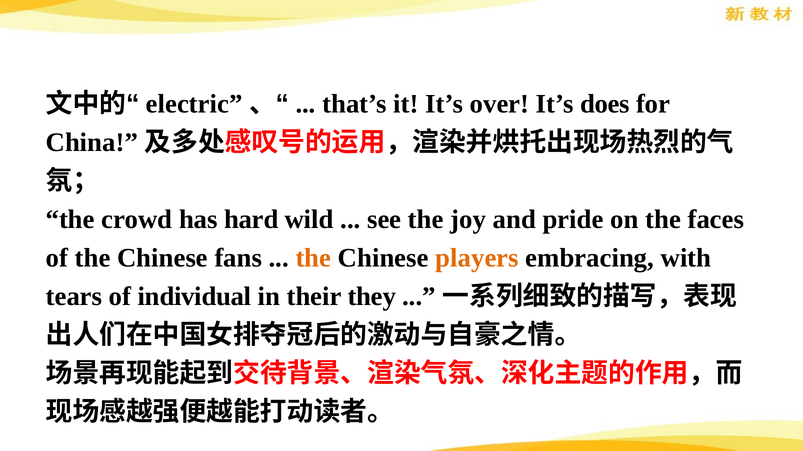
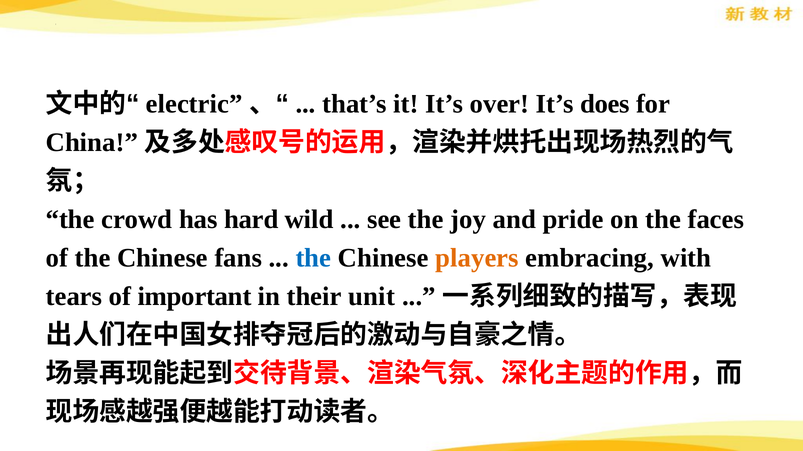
the colour: orange -> blue (313, 258)
individual: individual -> important (195, 297)
they: they -> unit (372, 297)
